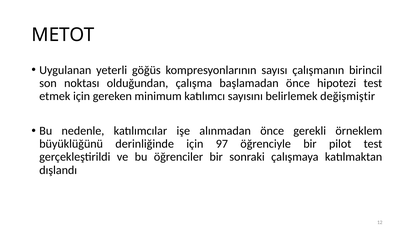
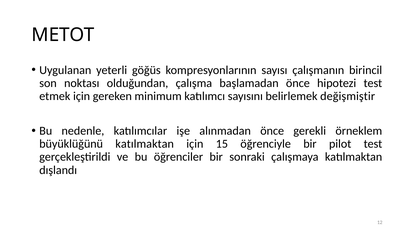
büyüklüğünü derinliğinde: derinliğinde -> katılmaktan (145, 144)
97: 97 -> 15 (222, 144)
